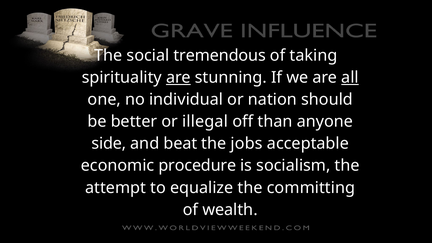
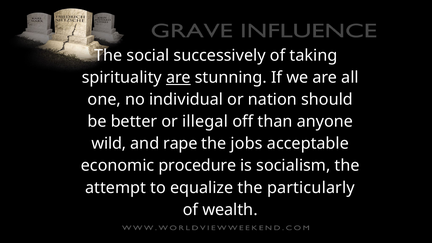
tremendous: tremendous -> successively (220, 55)
all underline: present -> none (350, 77)
side: side -> wild (109, 144)
beat: beat -> rape (180, 144)
committing: committing -> particularly (311, 188)
